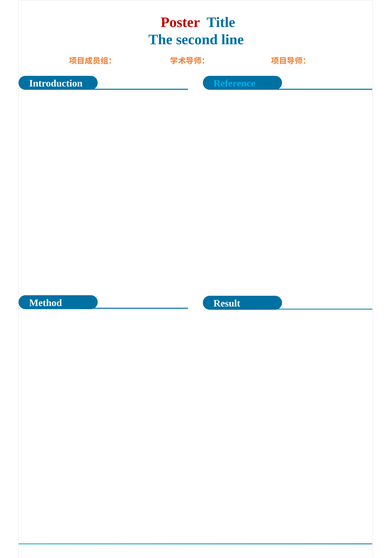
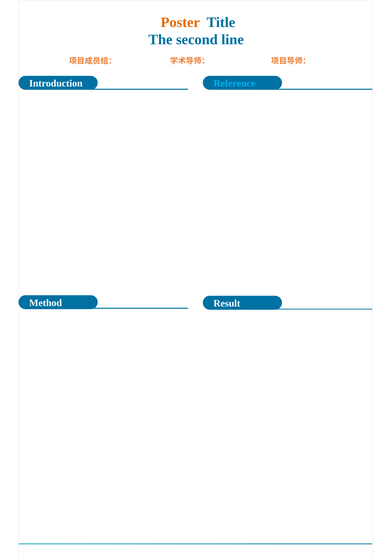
Poster colour: red -> orange (180, 22)
